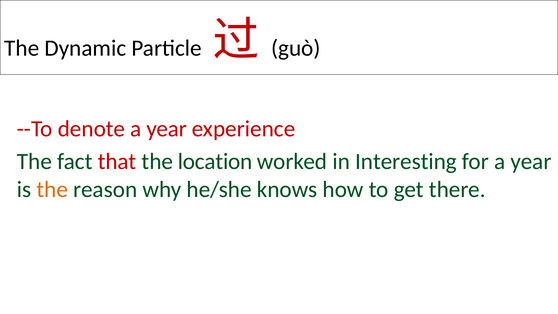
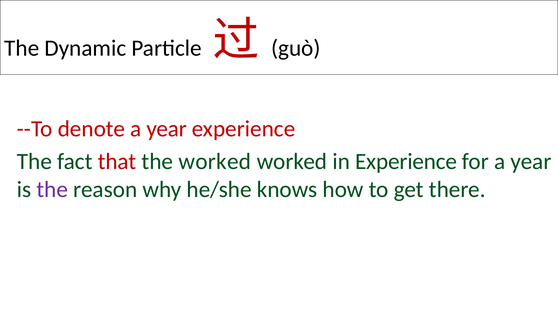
the location: location -> worked (215, 161)
in Interesting: Interesting -> Experience (406, 161)
the colour: orange -> purple (52, 189)
